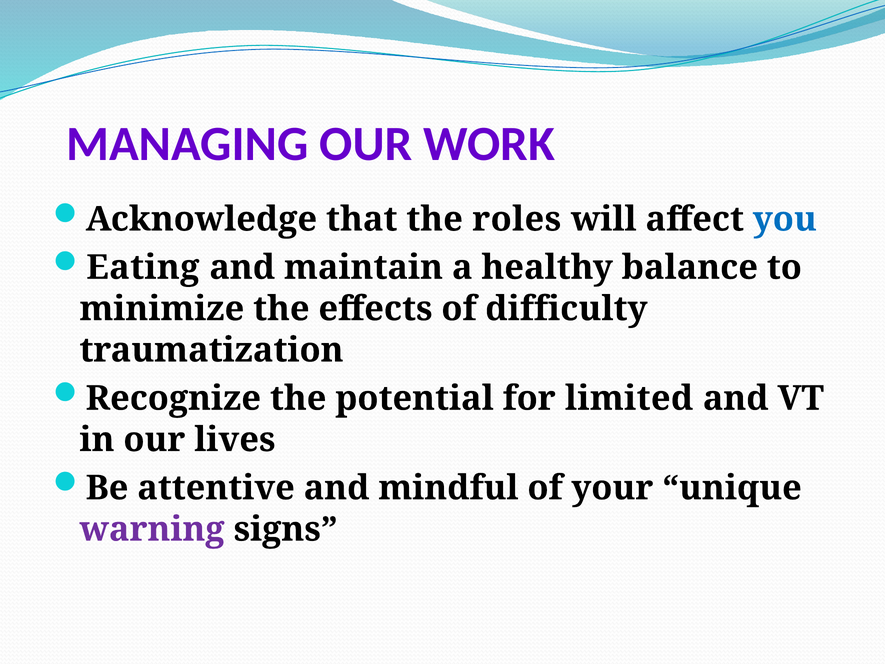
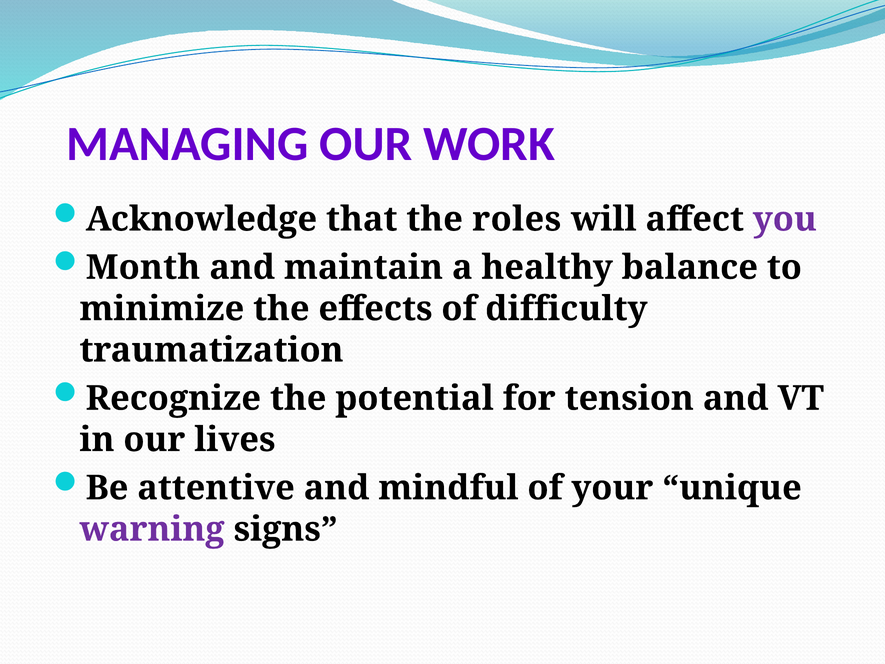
you colour: blue -> purple (785, 219)
Eating: Eating -> Month (143, 267)
limited: limited -> tension (629, 398)
